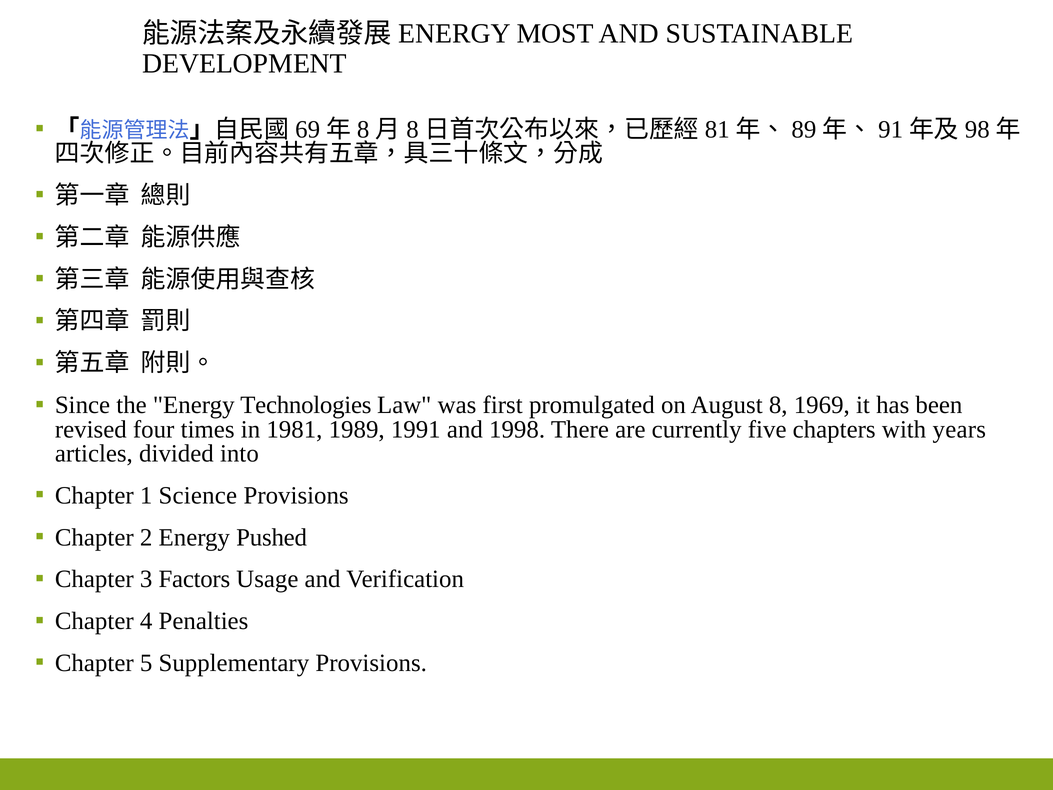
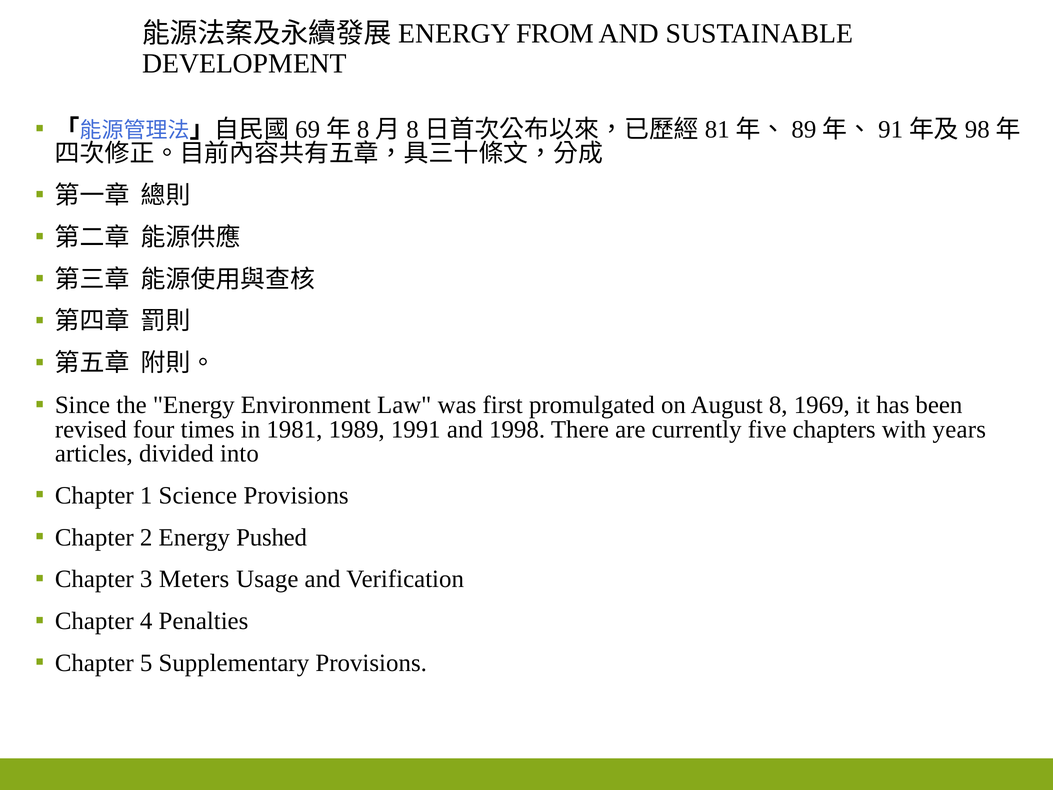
MOST: MOST -> FROM (555, 33)
Technologies: Technologies -> Environment (306, 405)
Factors: Factors -> Meters (194, 579)
